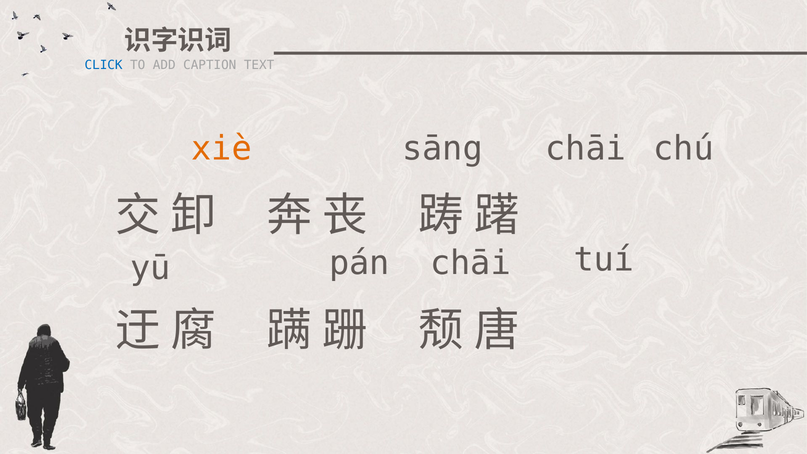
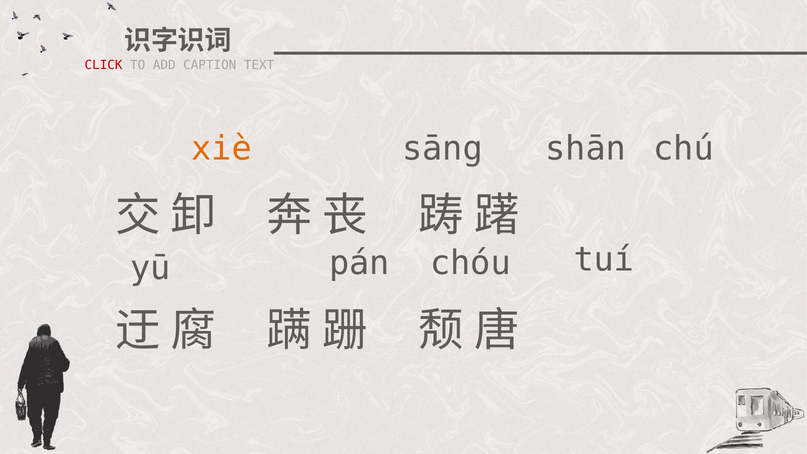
CLICK colour: blue -> red (104, 65)
sāng chāi: chāi -> shān (586, 148)
pán chāi: chāi -> chóu (470, 263)
